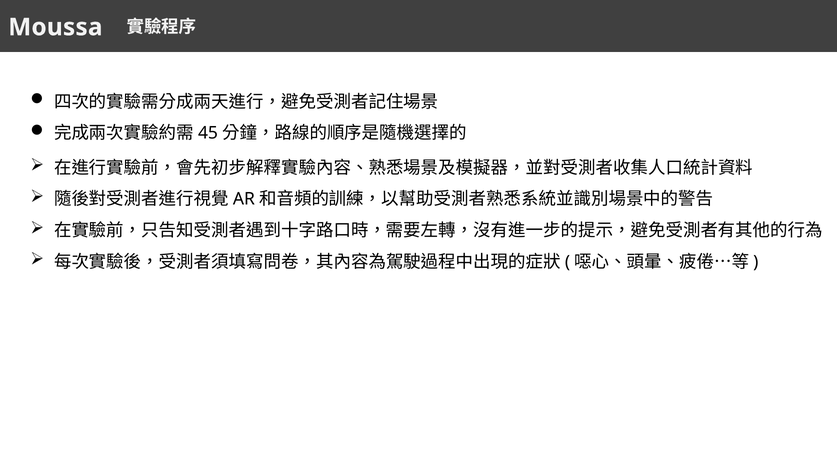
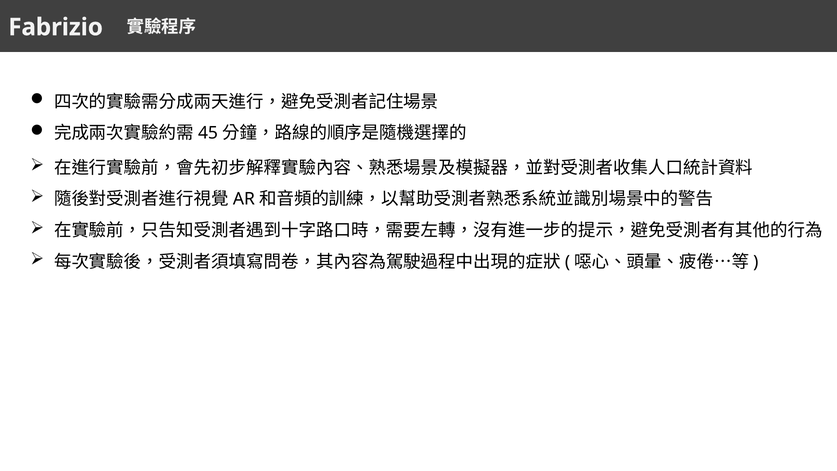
Moussa: Moussa -> Fabrizio (56, 27)
